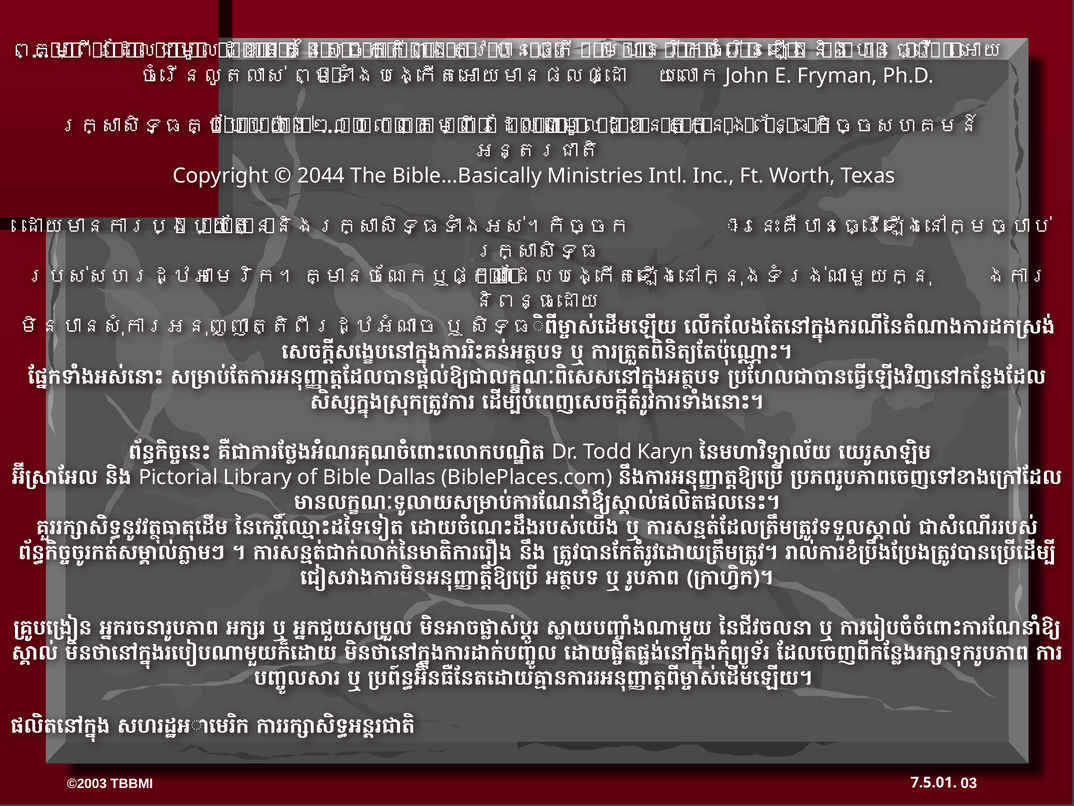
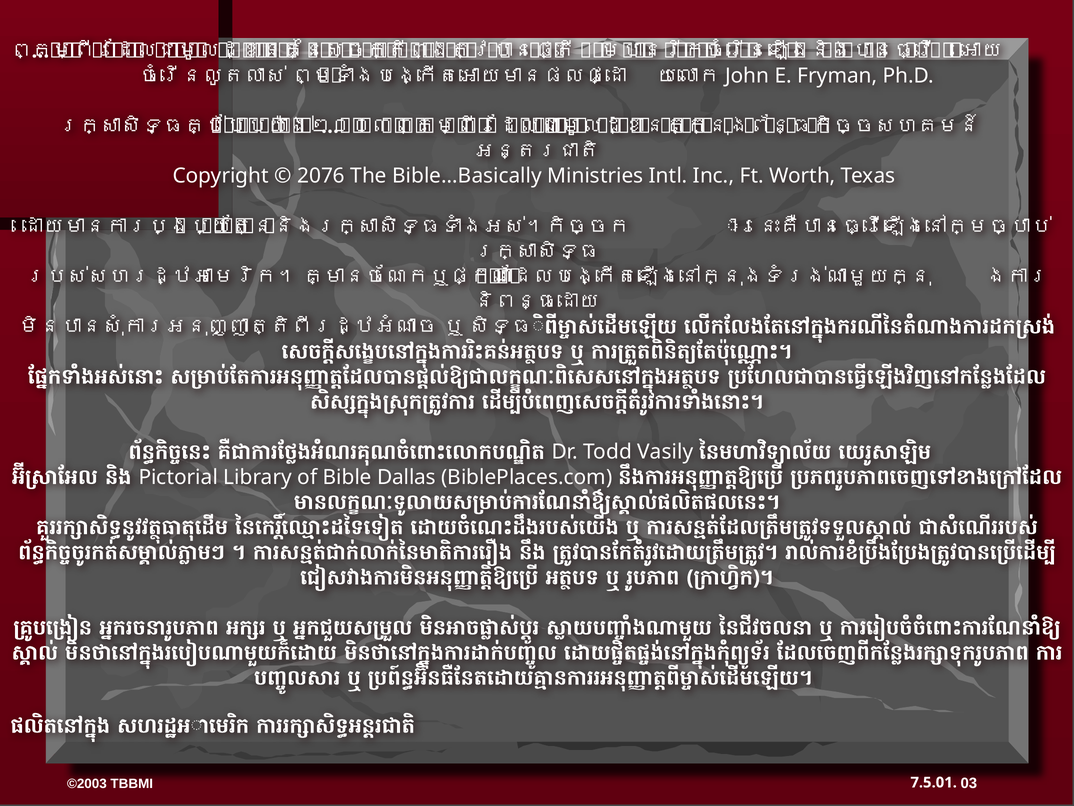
2044: 2044 -> 2076 (321, 176)
Karyn: Karyn -> Vasily (665, 452)
